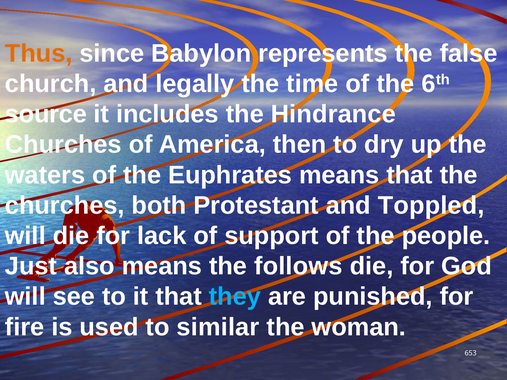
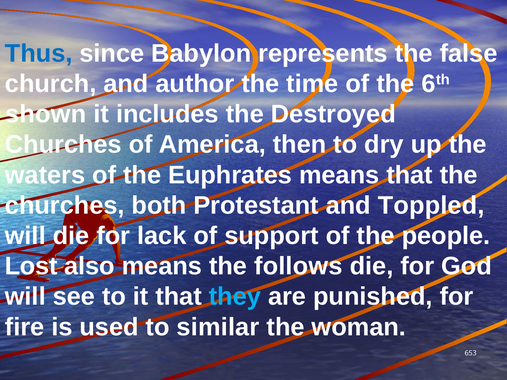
Thus colour: orange -> blue (39, 53)
legally: legally -> author (195, 84)
source: source -> shown (46, 114)
Hindrance: Hindrance -> Destroyed (333, 114)
Just: Just -> Lost (31, 266)
